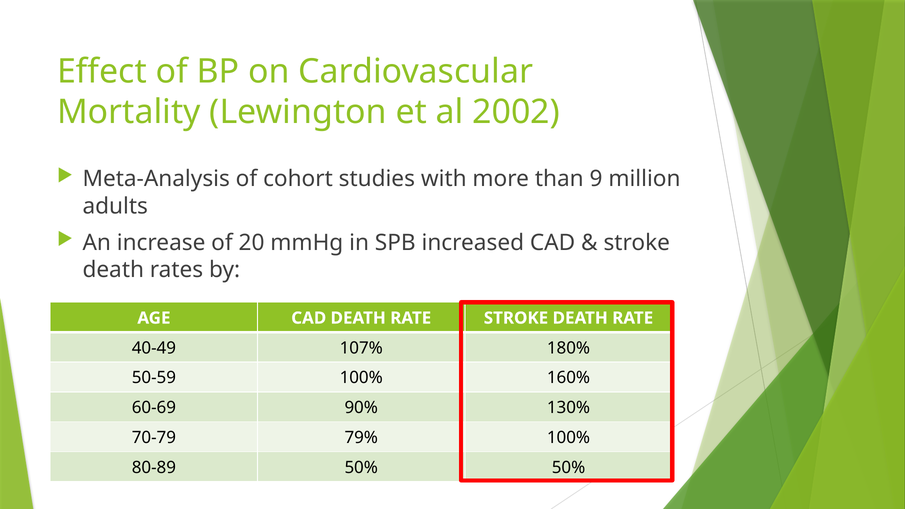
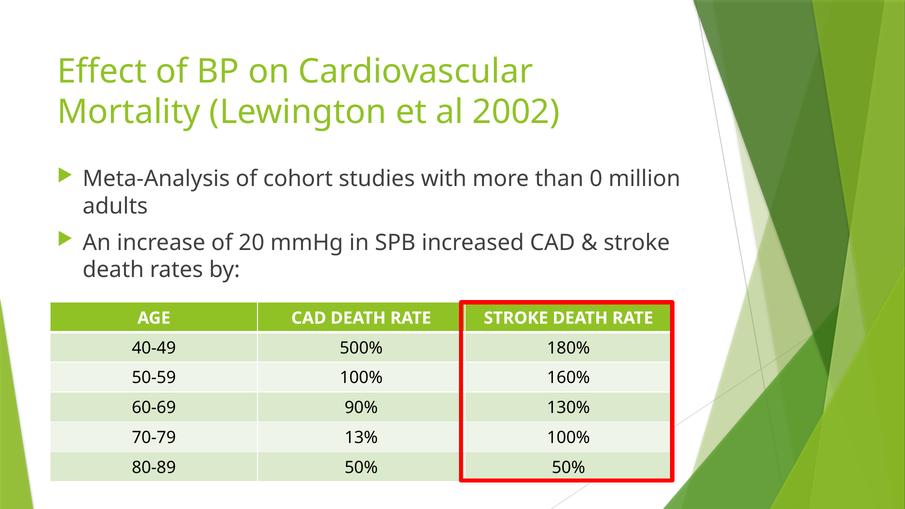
9: 9 -> 0 (596, 179)
107%: 107% -> 500% (361, 348)
79%: 79% -> 13% (361, 438)
